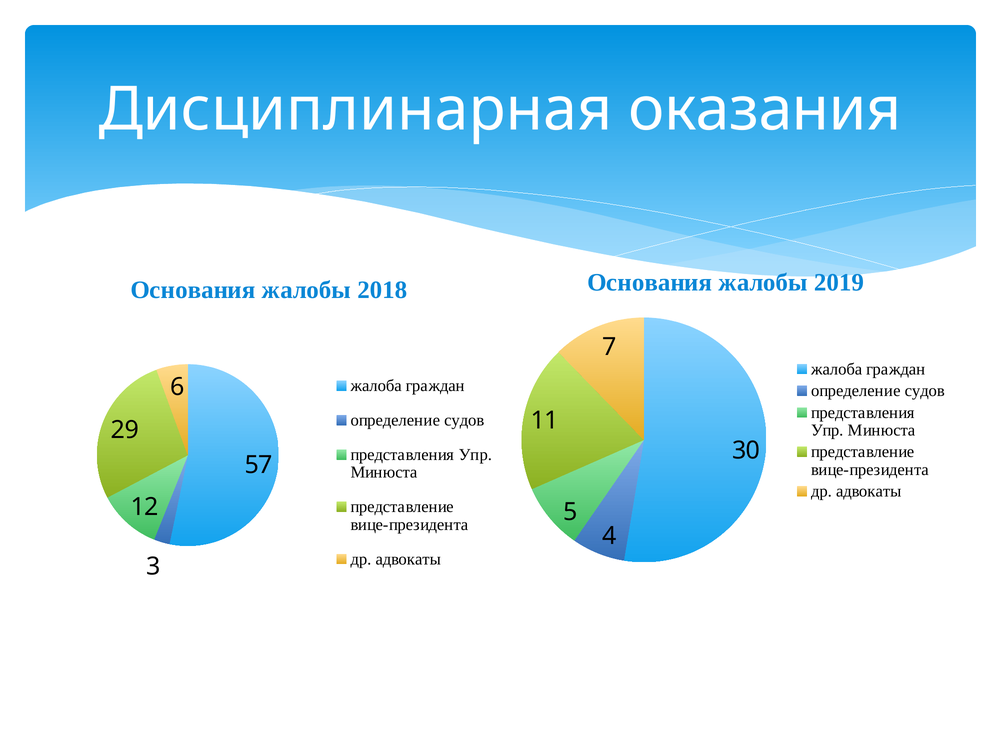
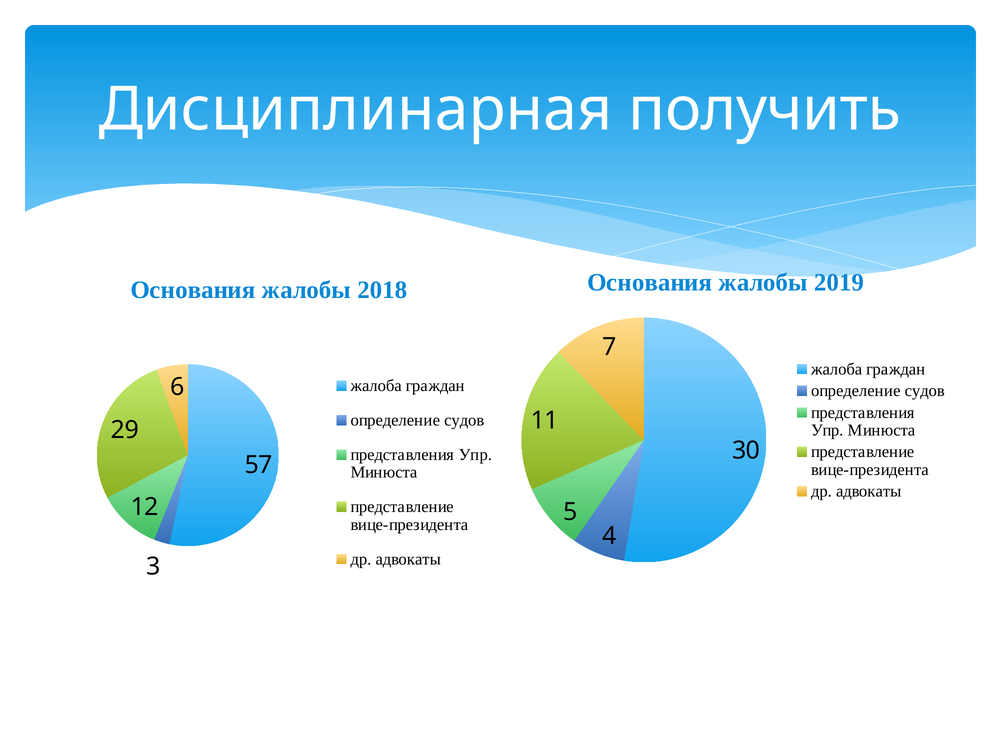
оказания: оказания -> получить (765, 110)
